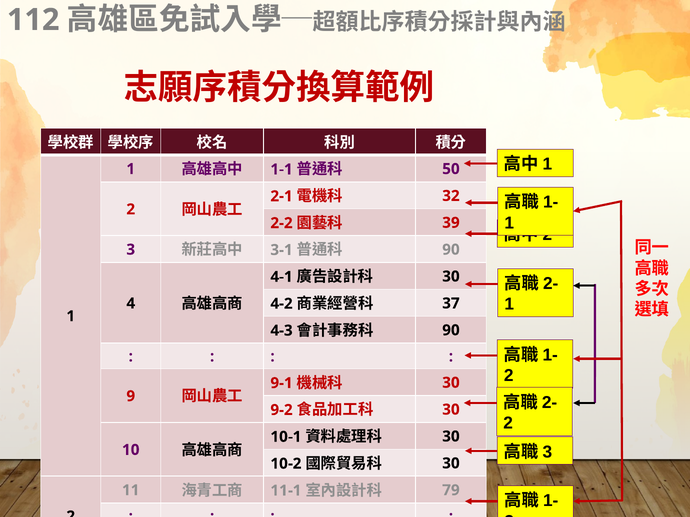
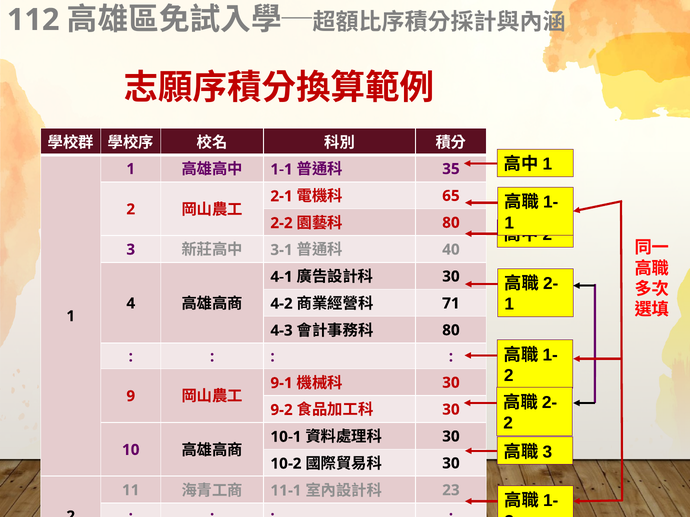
50: 50 -> 35 (451, 169)
32: 32 -> 65 (451, 196)
39: 39 -> 80 (451, 223)
90: 90 -> 40 (451, 250)
37: 37 -> 71 (451, 304)
90: 90 -> 80 (451, 331)
79: 79 -> 23 (451, 491)
